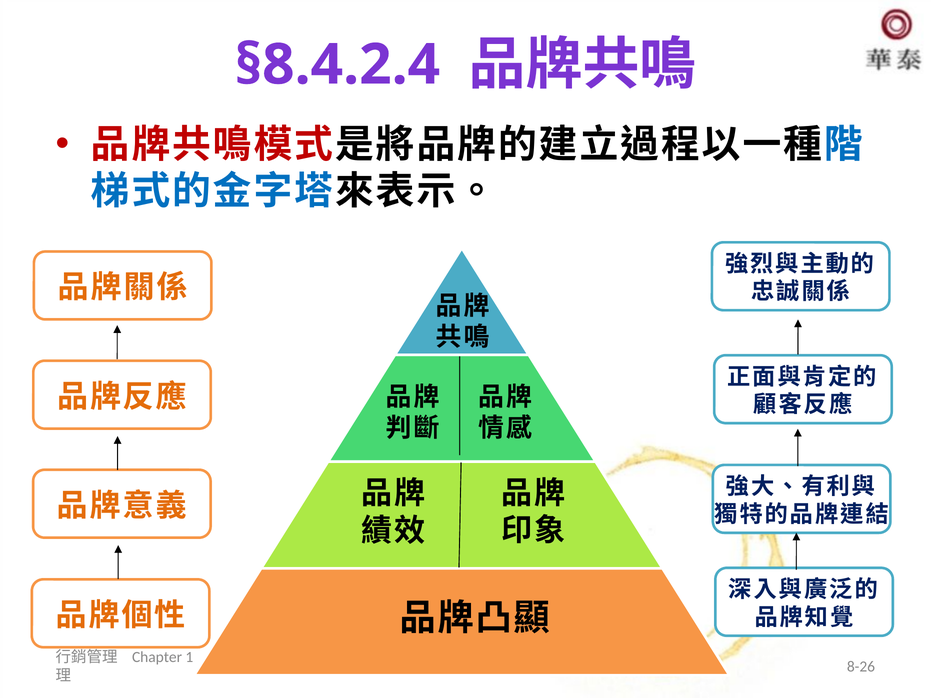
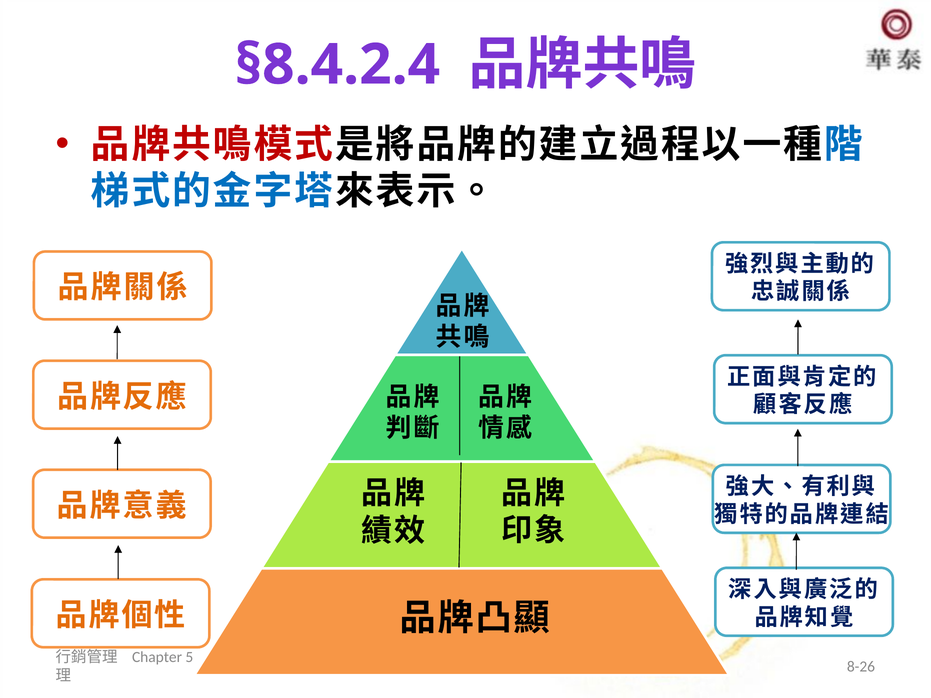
1: 1 -> 5 (189, 658)
